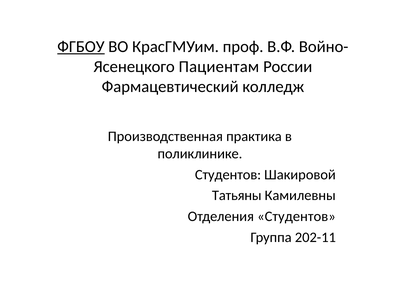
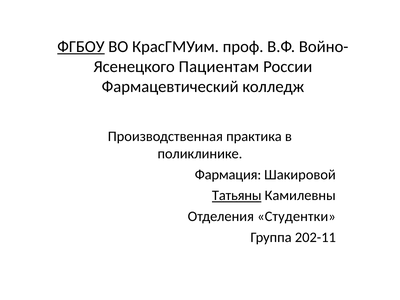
Студентов: Студентов -> Фармация (228, 175)
Татьяны underline: none -> present (237, 196)
Отделения Студентов: Студентов -> Студентки (296, 216)
